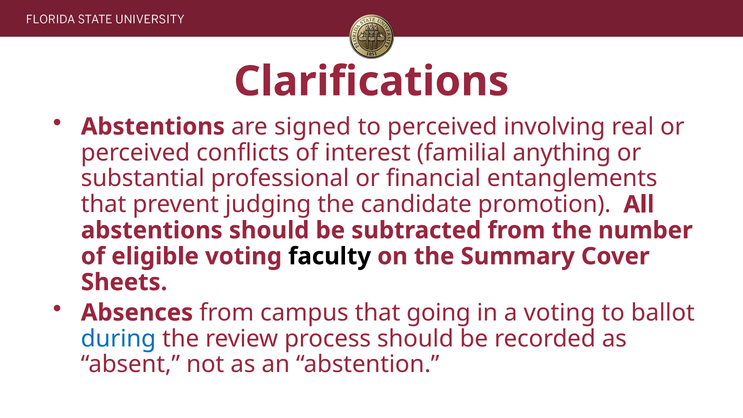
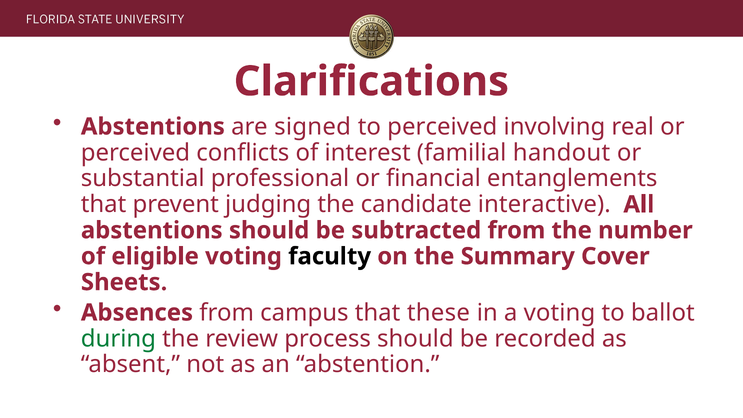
anything: anything -> handout (562, 153)
promotion: promotion -> interactive (544, 204)
going: going -> these (438, 313)
during colour: blue -> green (118, 339)
